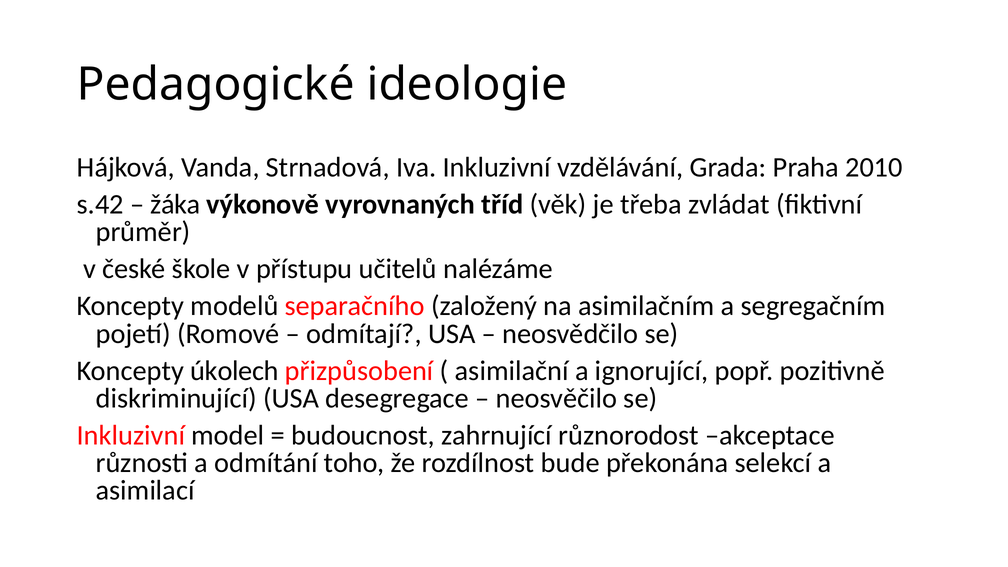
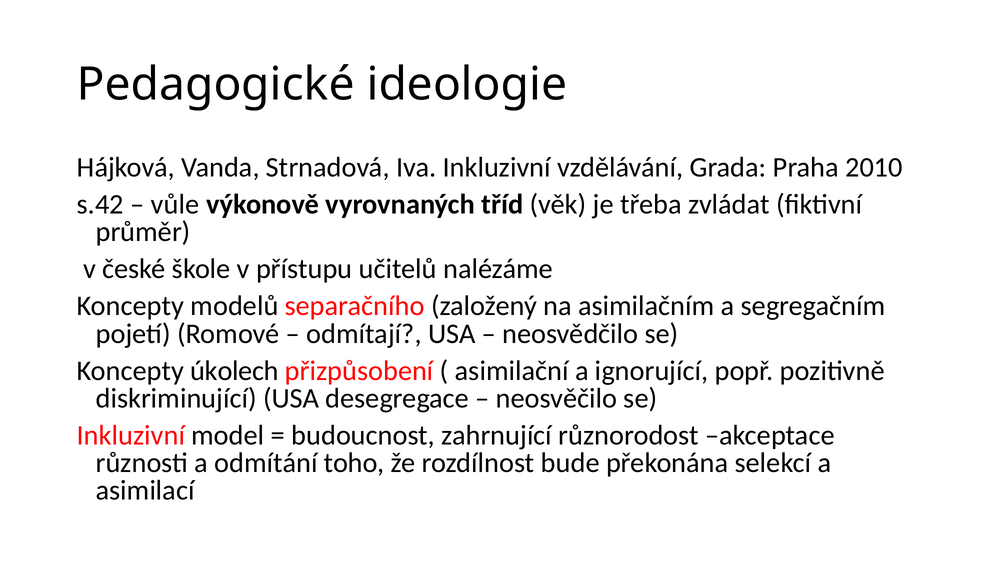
žáka: žáka -> vůle (175, 204)
